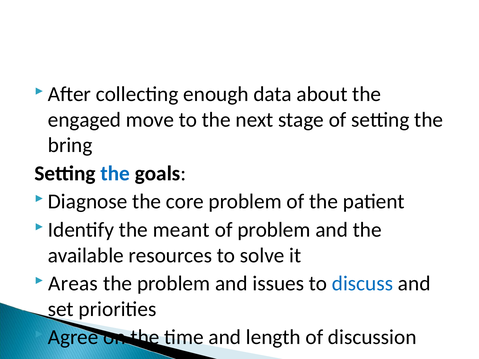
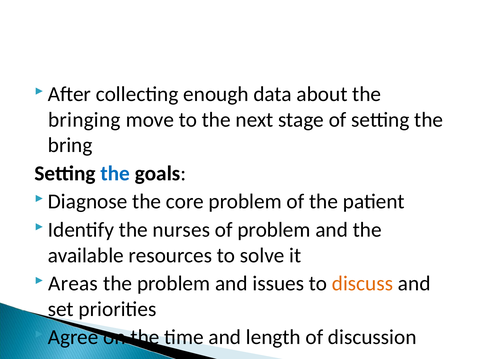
engaged: engaged -> bringing (84, 120)
meant: meant -> nurses (181, 230)
discuss colour: blue -> orange (363, 284)
